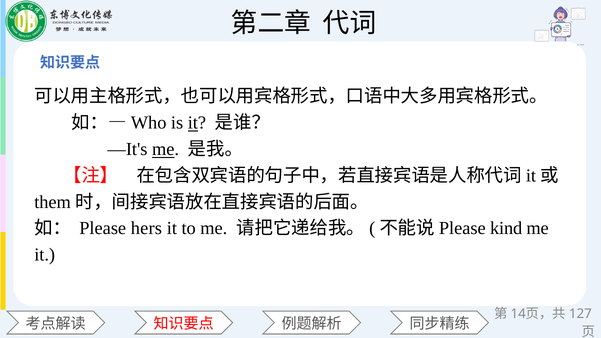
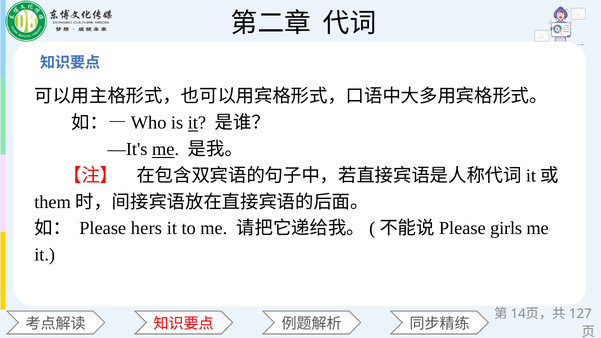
kind: kind -> girls (506, 228)
